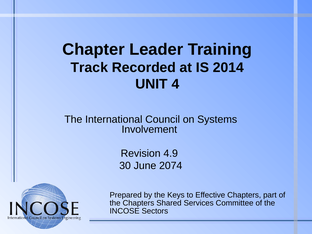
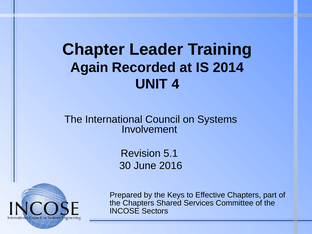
Track: Track -> Again (89, 68)
4.9: 4.9 -> 5.1 (171, 154)
2074: 2074 -> 2016 (171, 166)
